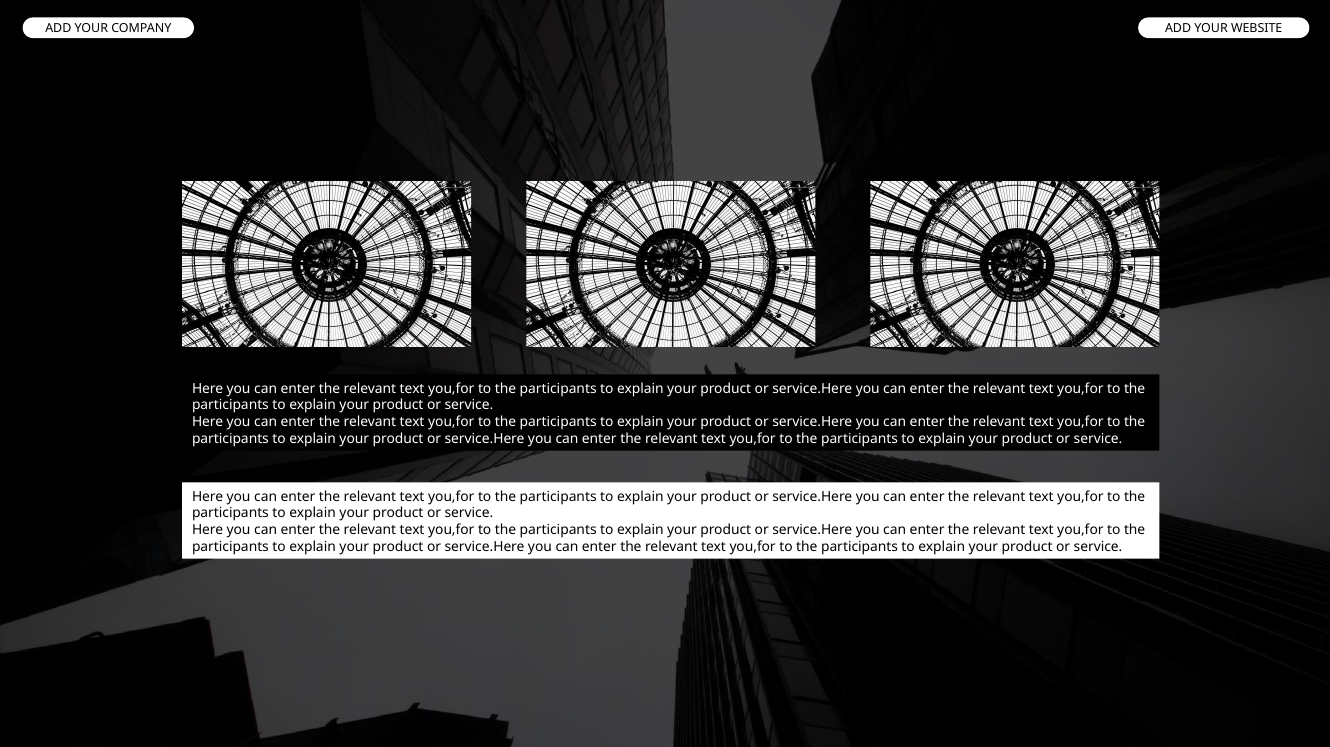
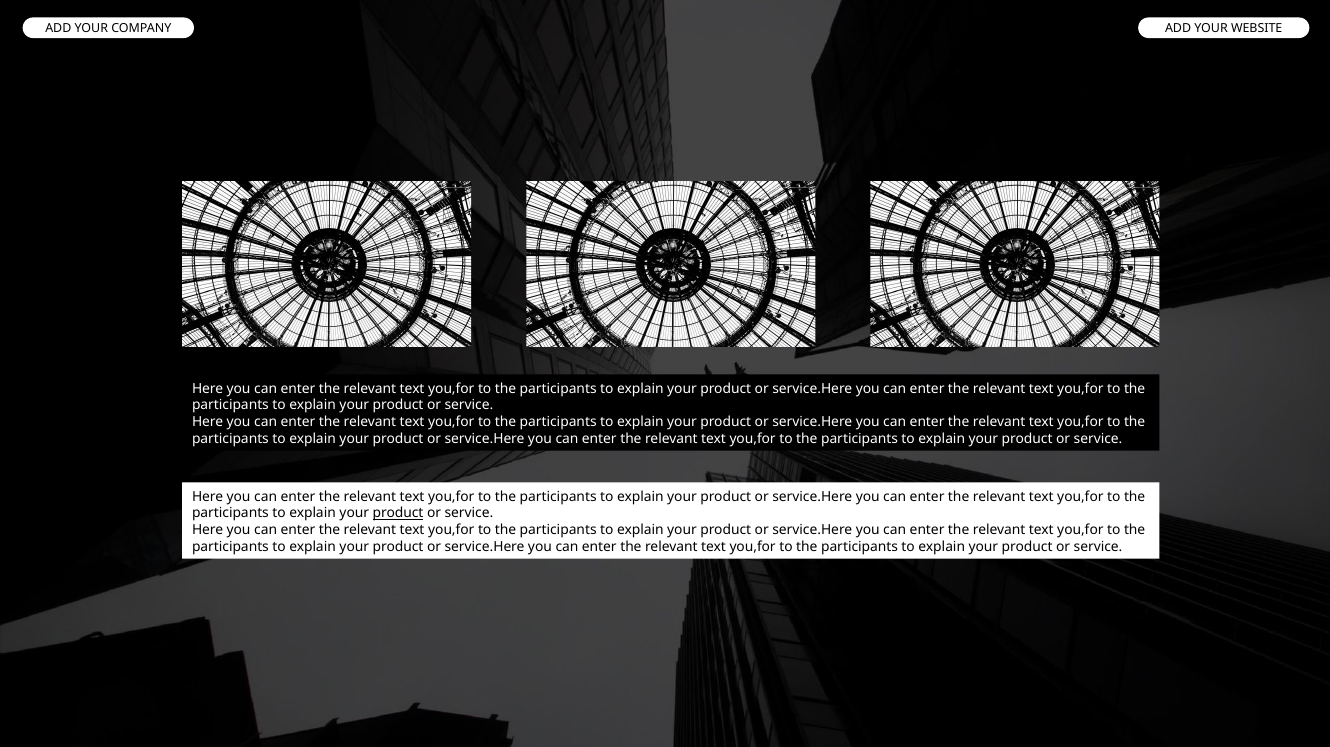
product underline: none -> present (398, 513)
